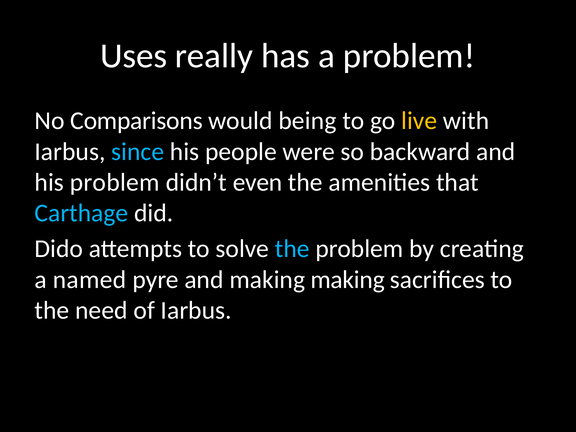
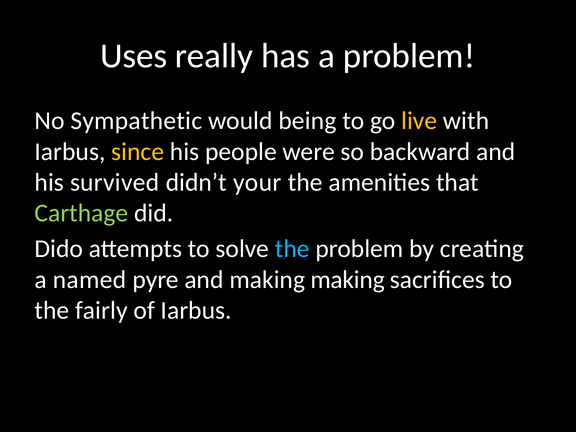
Comparisons: Comparisons -> Sympathetic (136, 121)
since colour: light blue -> yellow (138, 152)
his problem: problem -> survived (115, 182)
even: even -> your (257, 182)
Carthage colour: light blue -> light green (81, 213)
need: need -> fairly (101, 310)
